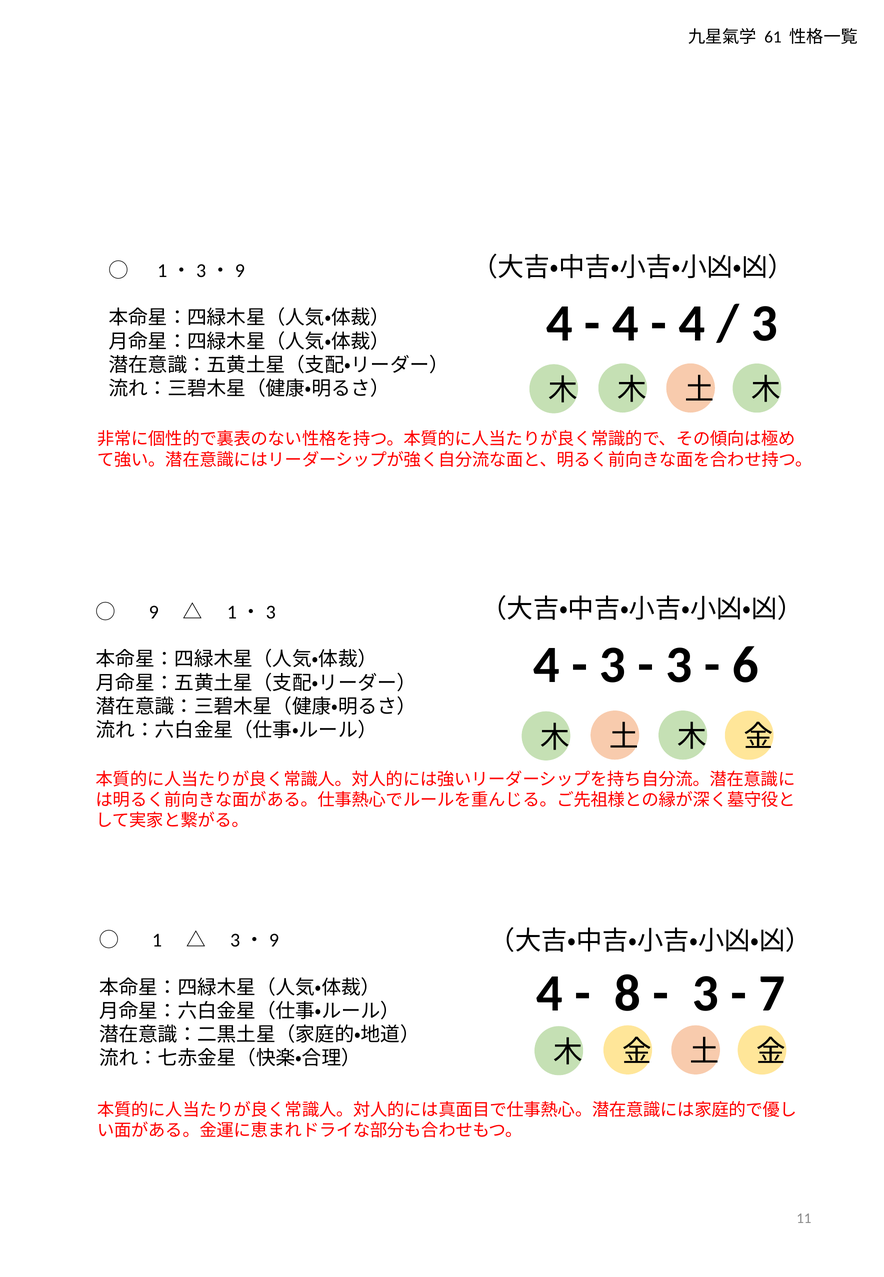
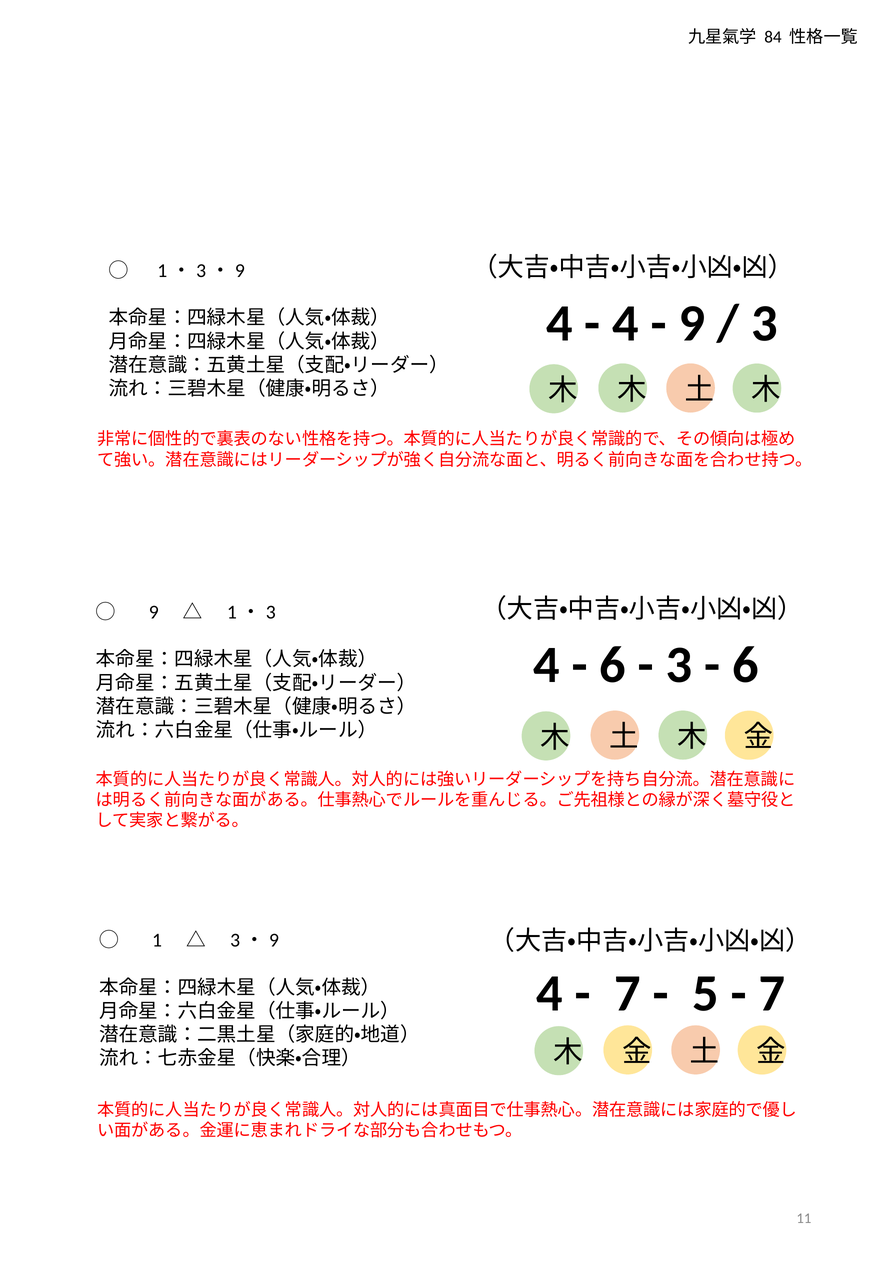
61: 61 -> 84 (773, 37)
4: 4 -> 9 (692, 324)
3: 3 -> 6 (613, 665)
8: 8 -> 7 (628, 993)
3: 3 -> 5 (706, 993)
